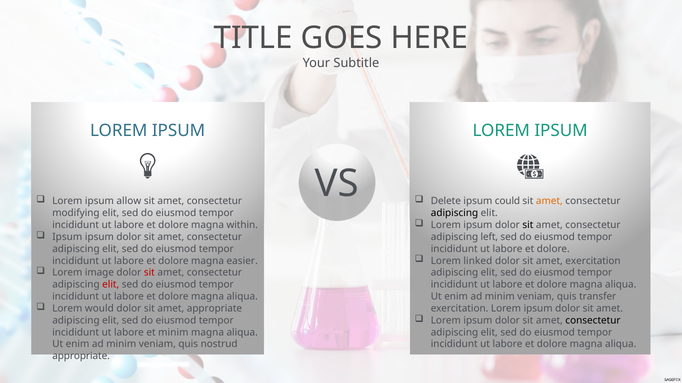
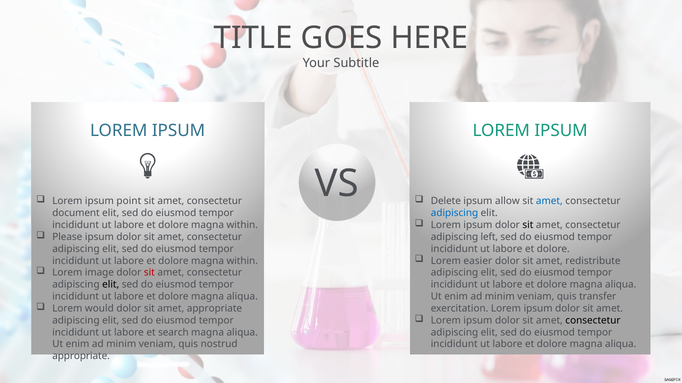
allow: allow -> point (129, 201)
could: could -> allow (507, 201)
amet colour: orange -> blue (549, 201)
modifying: modifying -> document (76, 213)
adipiscing colour: black -> blue (454, 213)
Ipsum: Ipsum -> Please (67, 237)
linked: linked -> easier (478, 261)
amet exercitation: exercitation -> redistribute (593, 261)
easier: easier -> within (242, 261)
elit colour: red -> black (111, 285)
et minim: minim -> search (173, 333)
